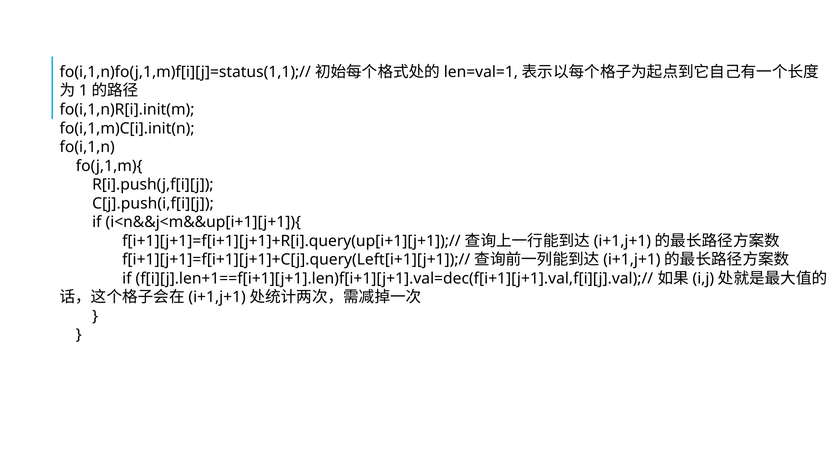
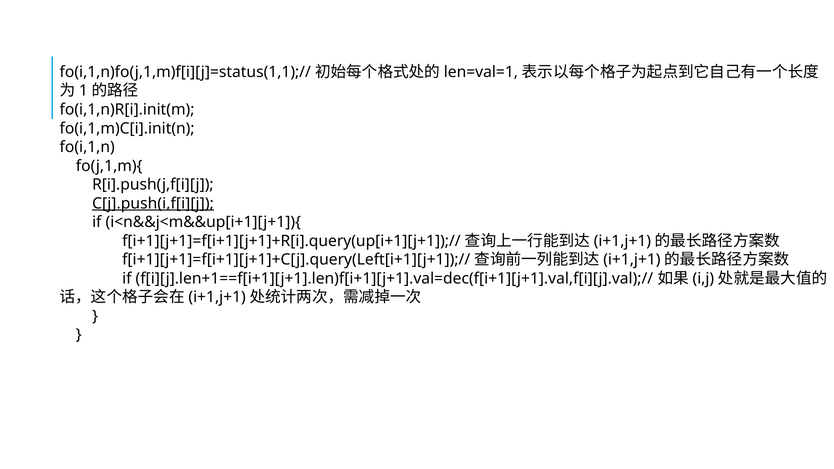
C[j].push(i,f[i][j underline: none -> present (153, 203)
